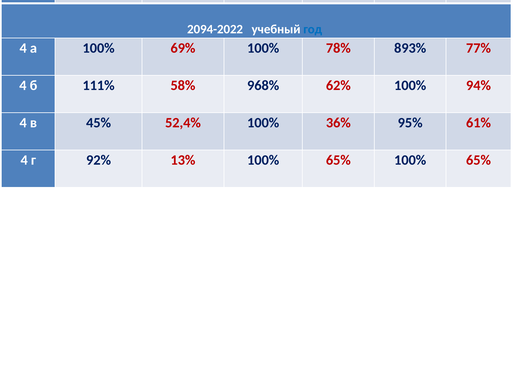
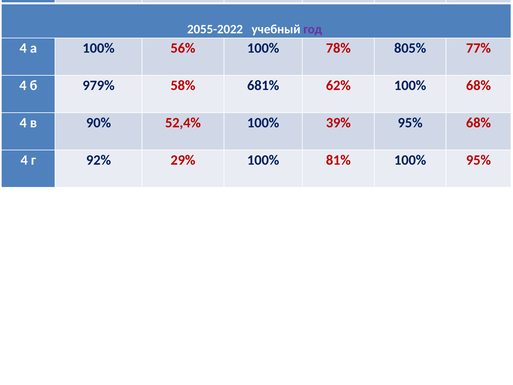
2094-2022: 2094-2022 -> 2055-2022 (215, 29)
год colour: blue -> purple (313, 29)
69%: 69% -> 56% (183, 48)
893%: 893% -> 805% (410, 48)
111%: 111% -> 979% (99, 85)
968%: 968% -> 681% (263, 85)
100% 94%: 94% -> 68% (478, 85)
45%: 45% -> 90% (99, 123)
36%: 36% -> 39% (338, 123)
95% 61%: 61% -> 68% (478, 123)
13%: 13% -> 29% (183, 160)
65%: 65% -> 81% (338, 160)
65%: 65% -> 95% (478, 160)
